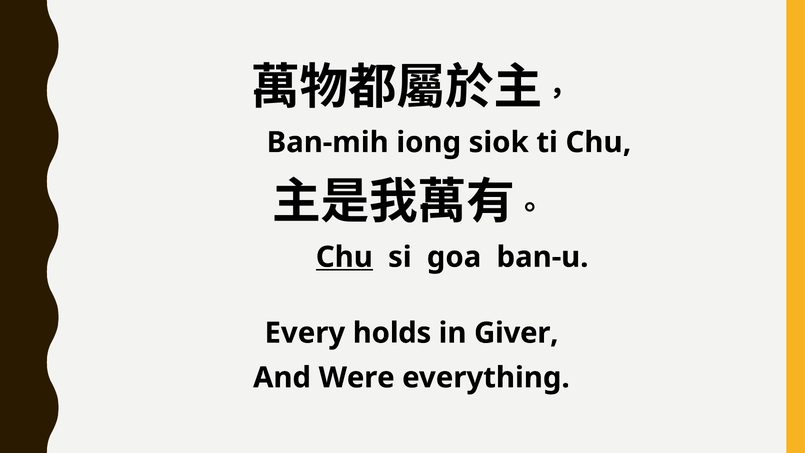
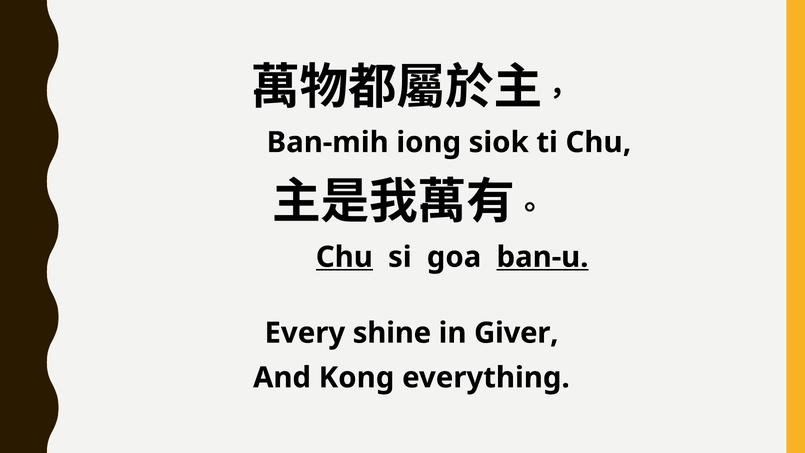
ban-u underline: none -> present (543, 257)
holds: holds -> shine (392, 333)
Were: Were -> Kong (357, 378)
